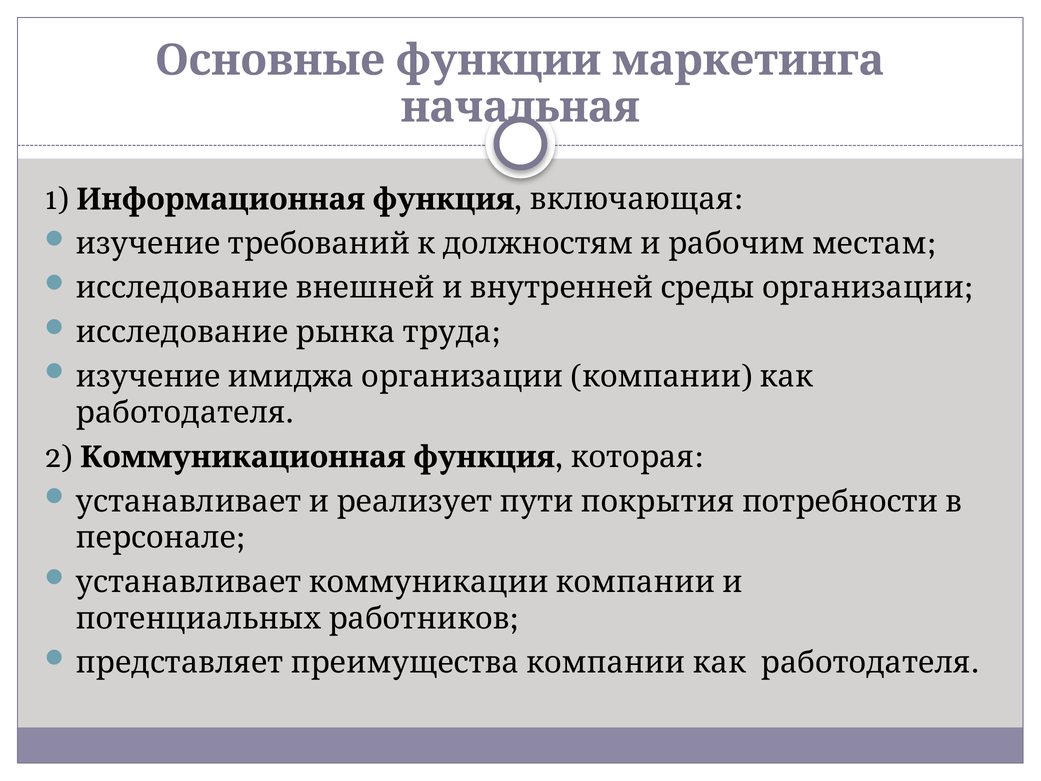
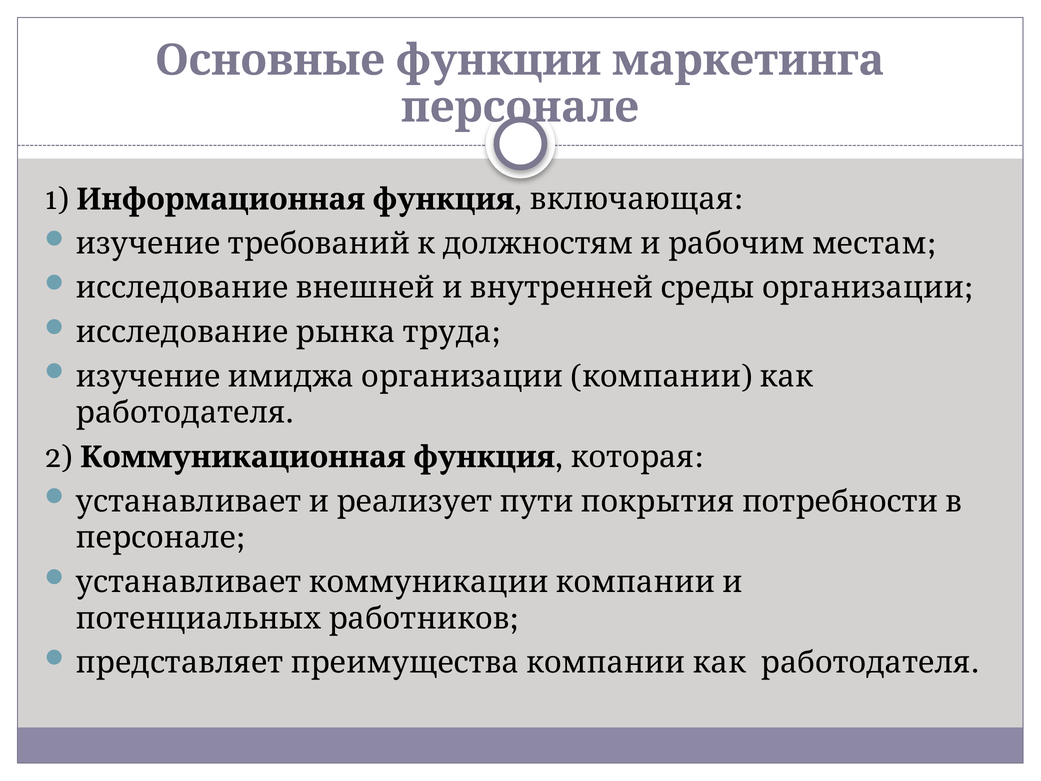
начальная: начальная -> персонале (520, 107)
